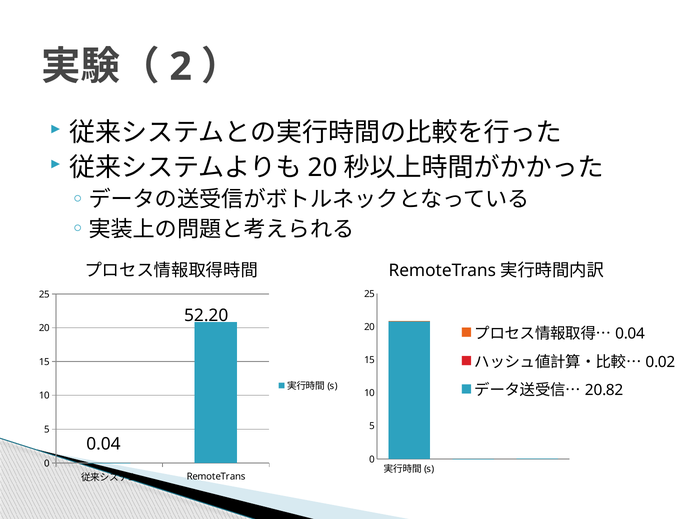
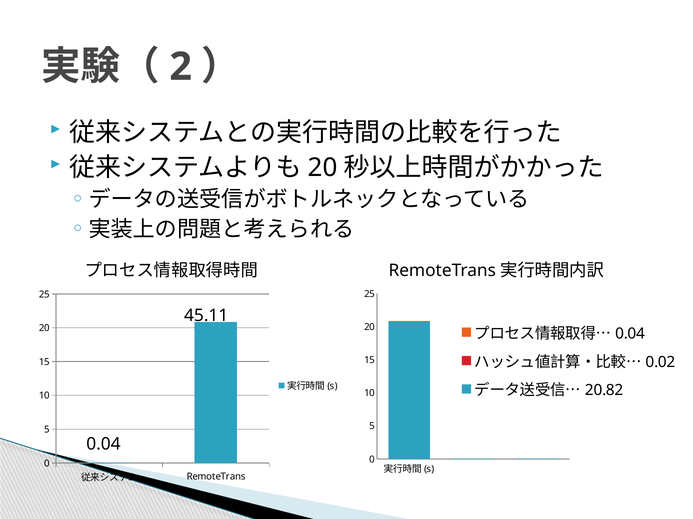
52.20: 52.20 -> 45.11 (206, 316)
